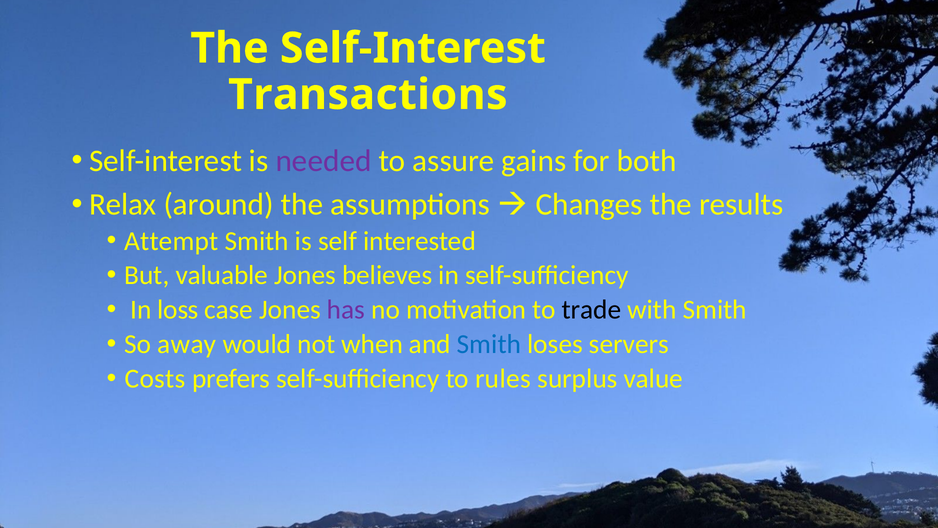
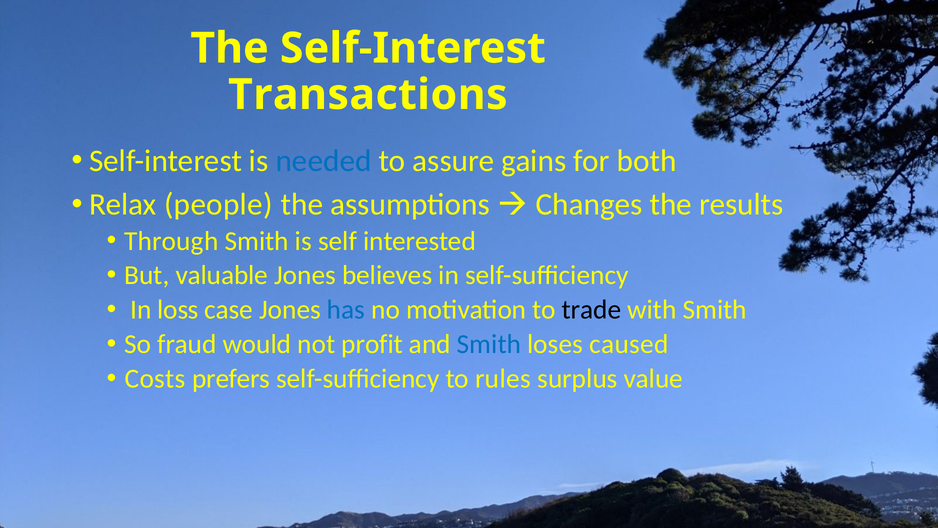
needed colour: purple -> blue (324, 161)
around: around -> people (218, 204)
Attempt: Attempt -> Through (171, 241)
has colour: purple -> blue (346, 310)
away: away -> fraud (187, 344)
when: when -> profit (372, 344)
servers: servers -> caused (629, 344)
